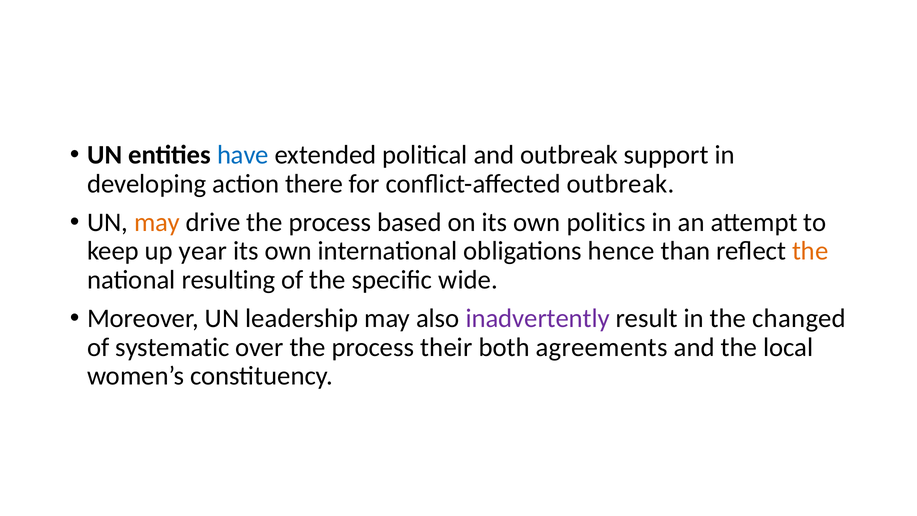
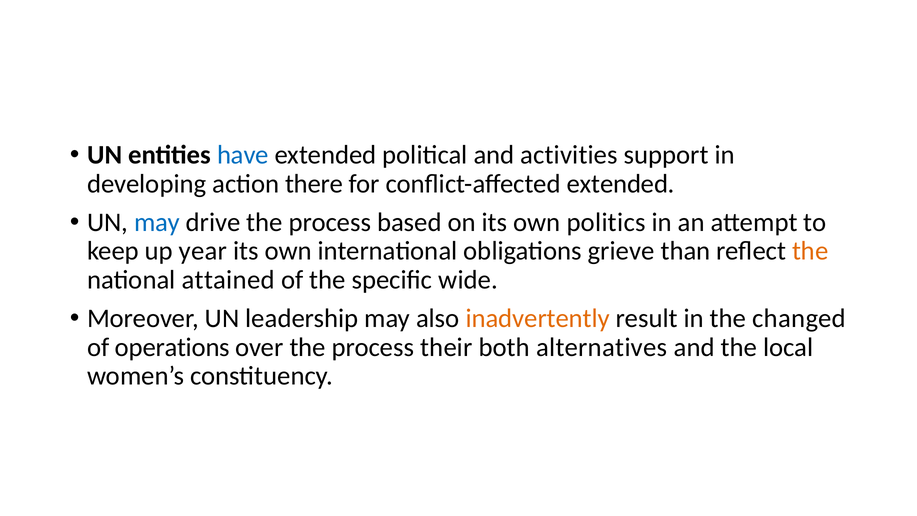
and outbreak: outbreak -> activities (569, 155)
conflict-affected outbreak: outbreak -> extended (621, 184)
may colour: orange -> blue (157, 222)
hence: hence -> grieve (621, 251)
resulting: resulting -> attained (228, 280)
inadvertently colour: purple -> orange (538, 318)
systematic: systematic -> operations (172, 347)
agreements: agreements -> alternatives (602, 347)
